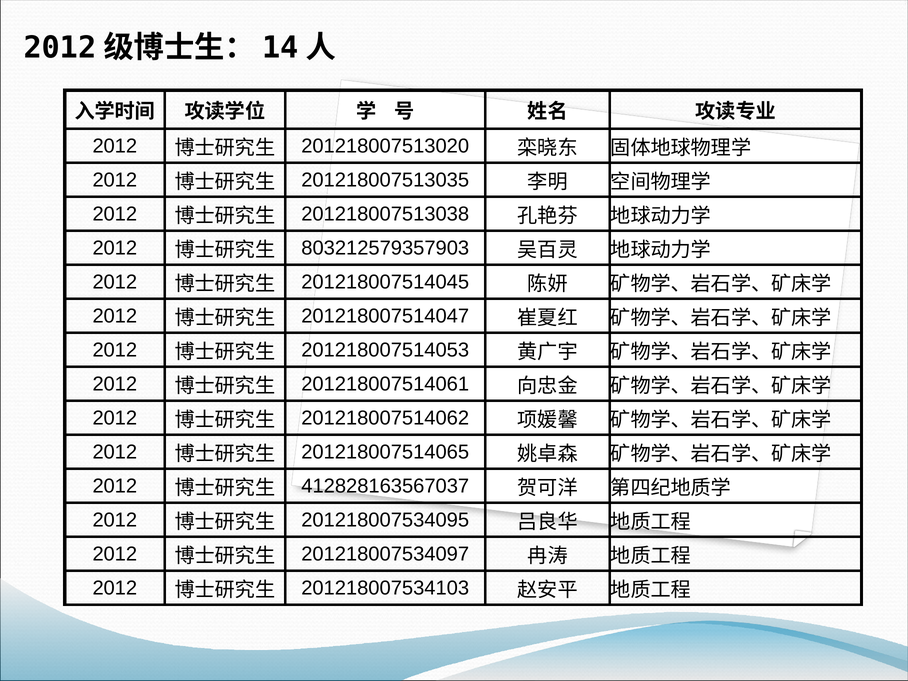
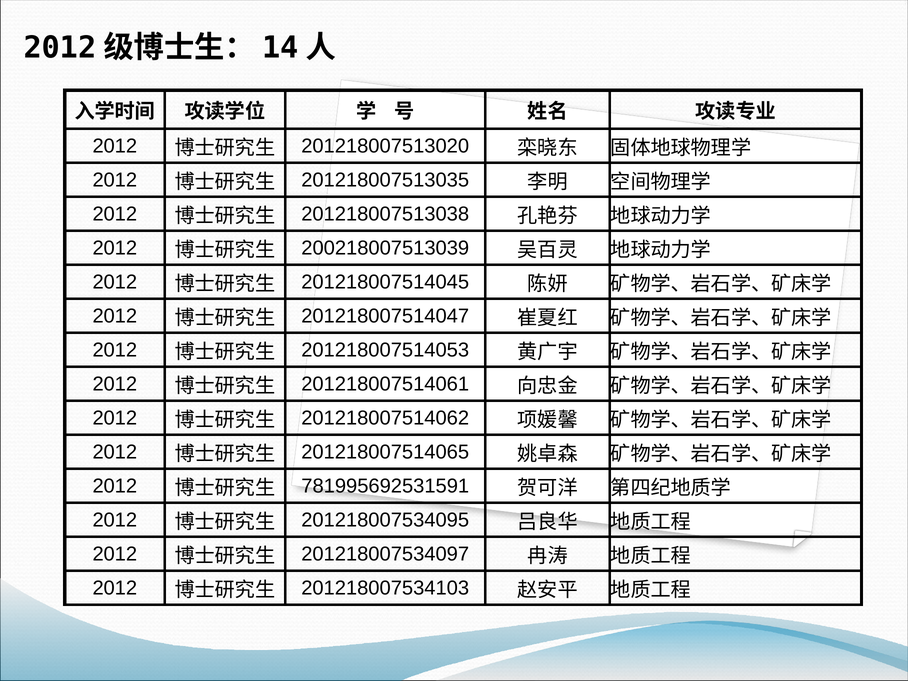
803212579357903: 803212579357903 -> 200218007513039 (385, 248)
412828163567037: 412828163567037 -> 781995692531591 (385, 486)
